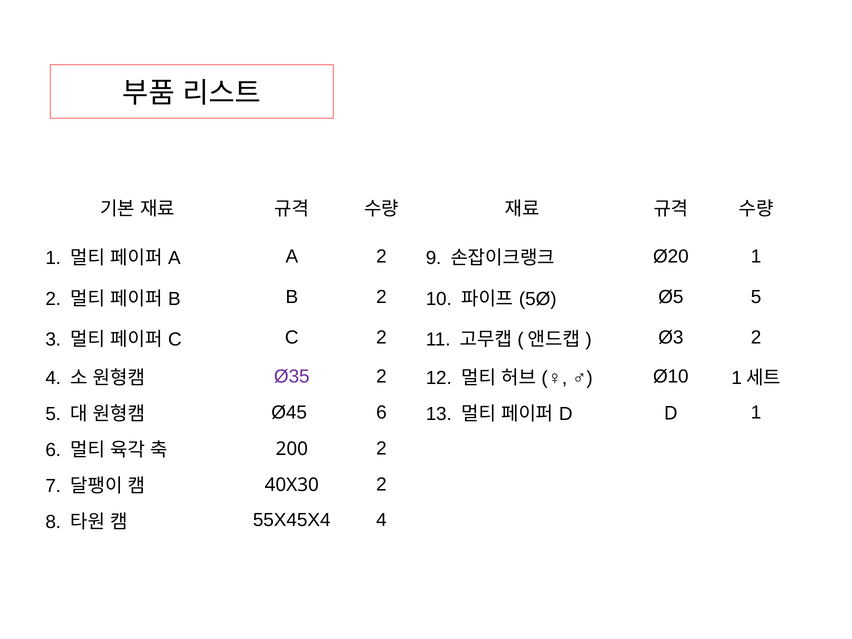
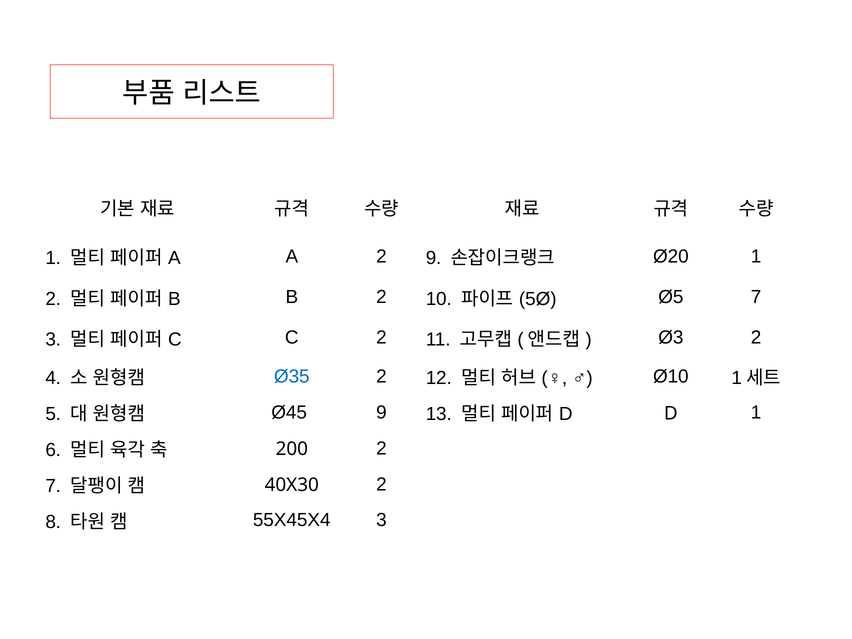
Ø5 5: 5 -> 7 (756, 297)
Ø35 colour: purple -> blue (292, 376)
Ø45 6: 6 -> 9 (381, 413)
55X45X4 4: 4 -> 3 (381, 520)
